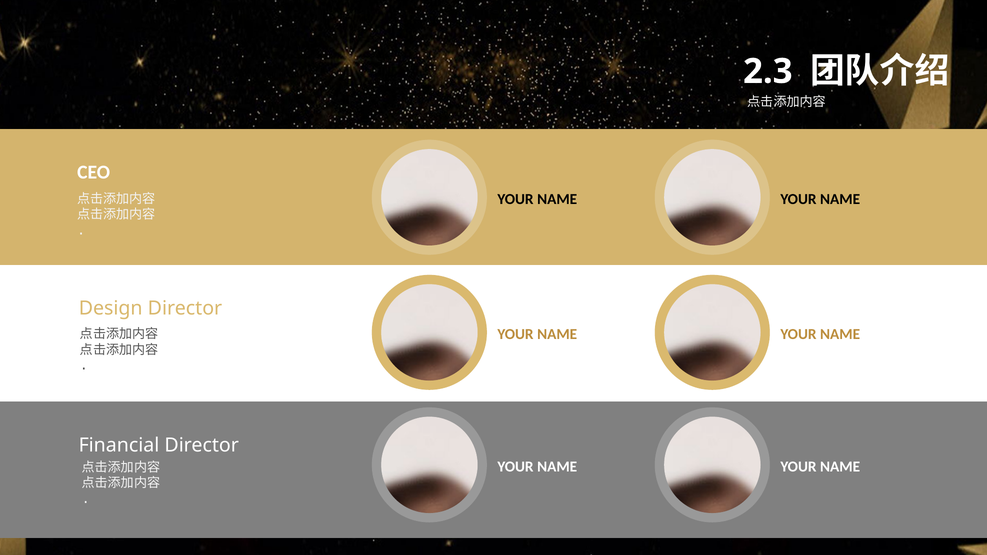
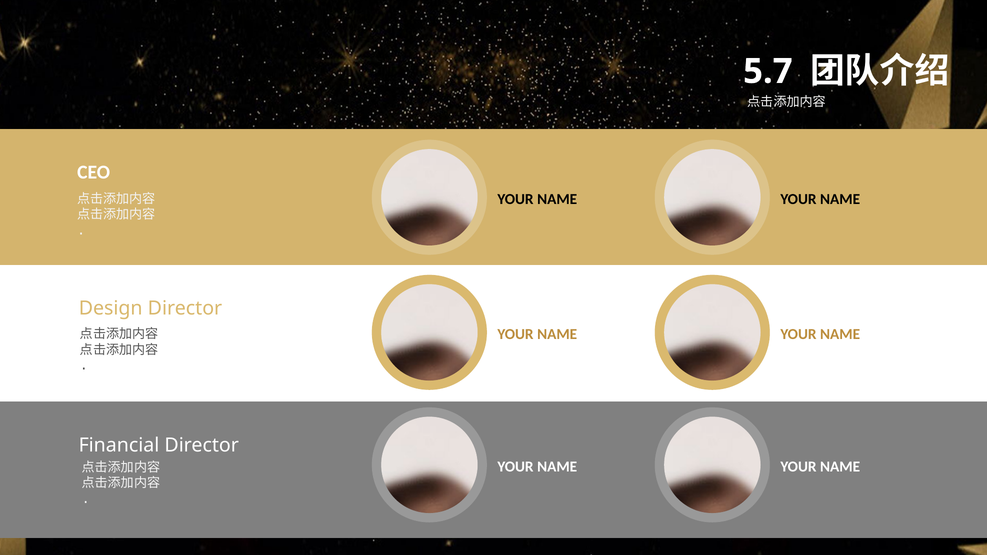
2.3: 2.3 -> 5.7 (768, 71)
